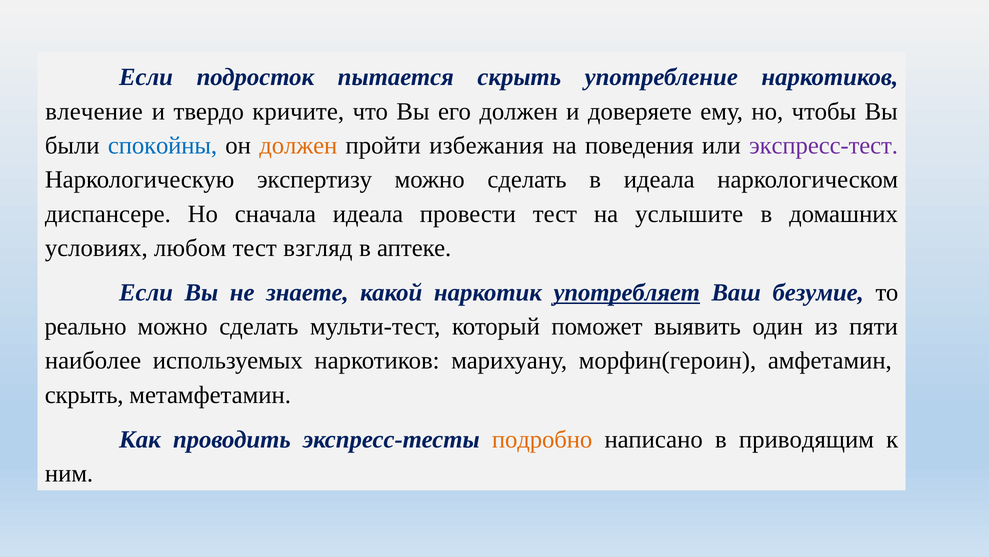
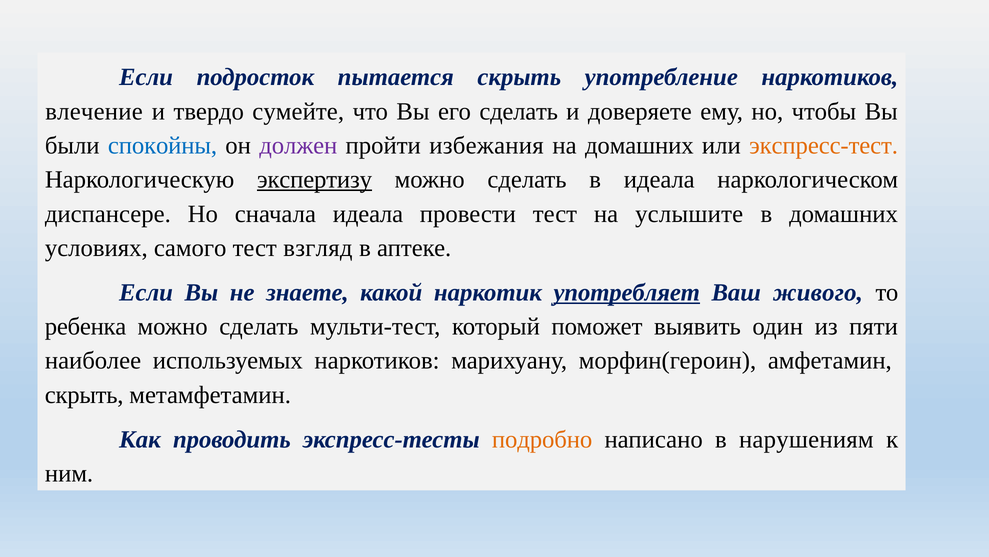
кричите: кричите -> сумейте (298, 111)
его должен: должен -> сделать (519, 111)
должен colour: orange -> purple (298, 145)
на поведения: поведения -> домашних (639, 145)
экспресс-тест colour: purple -> orange (824, 145)
экспертизу underline: none -> present (315, 179)
любом: любом -> самого (190, 248)
безумие: безумие -> живого (818, 292)
реально: реально -> ребенка (86, 326)
приводящим: приводящим -> нарушениям (806, 439)
